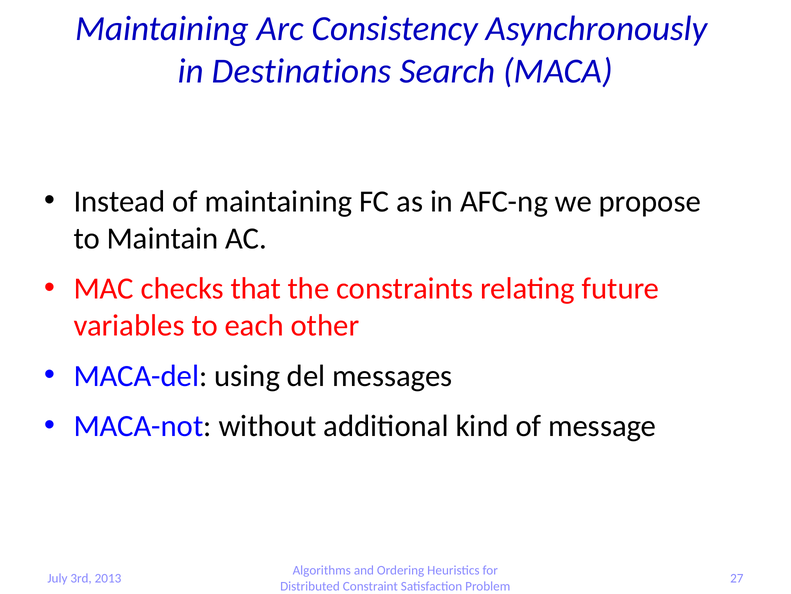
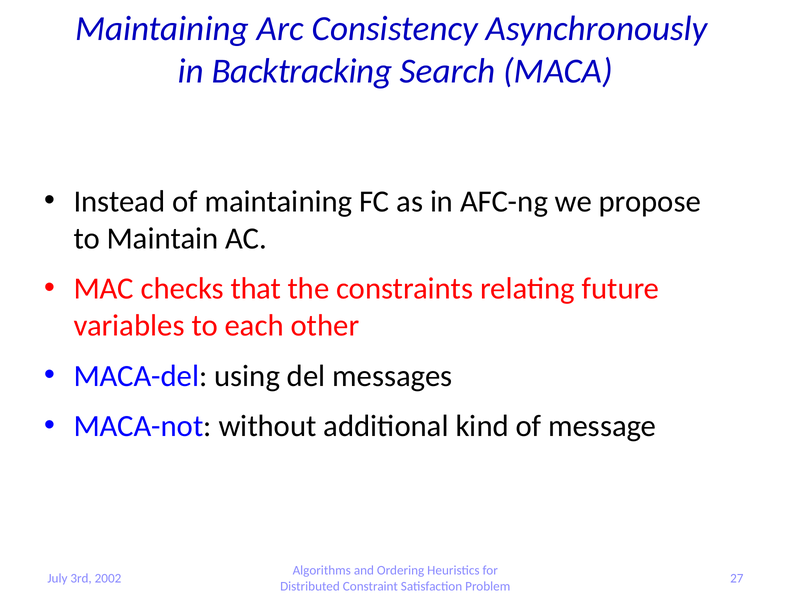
Destinations: Destinations -> Backtracking (302, 71)
2013: 2013 -> 2002 (108, 578)
